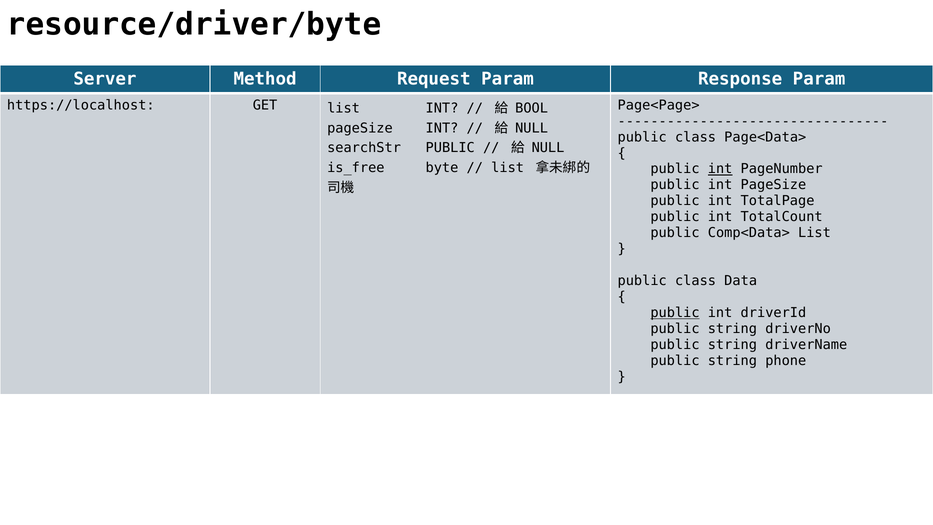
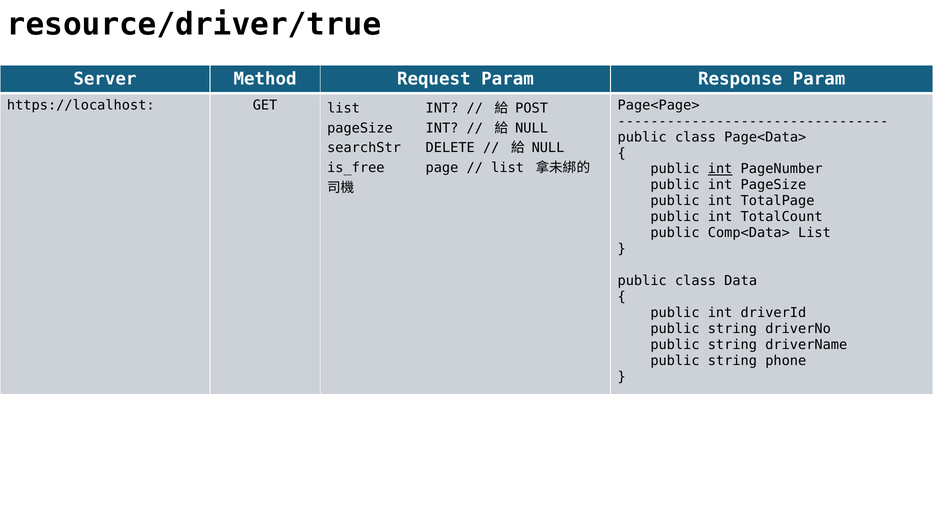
resource/driver/byte: resource/driver/byte -> resource/driver/true (194, 24)
BOOL: BOOL -> POST (532, 108)
searchStr PUBLIC: PUBLIC -> DELETE (450, 148)
byte: byte -> page (442, 168)
public underline: present -> none (675, 313)
